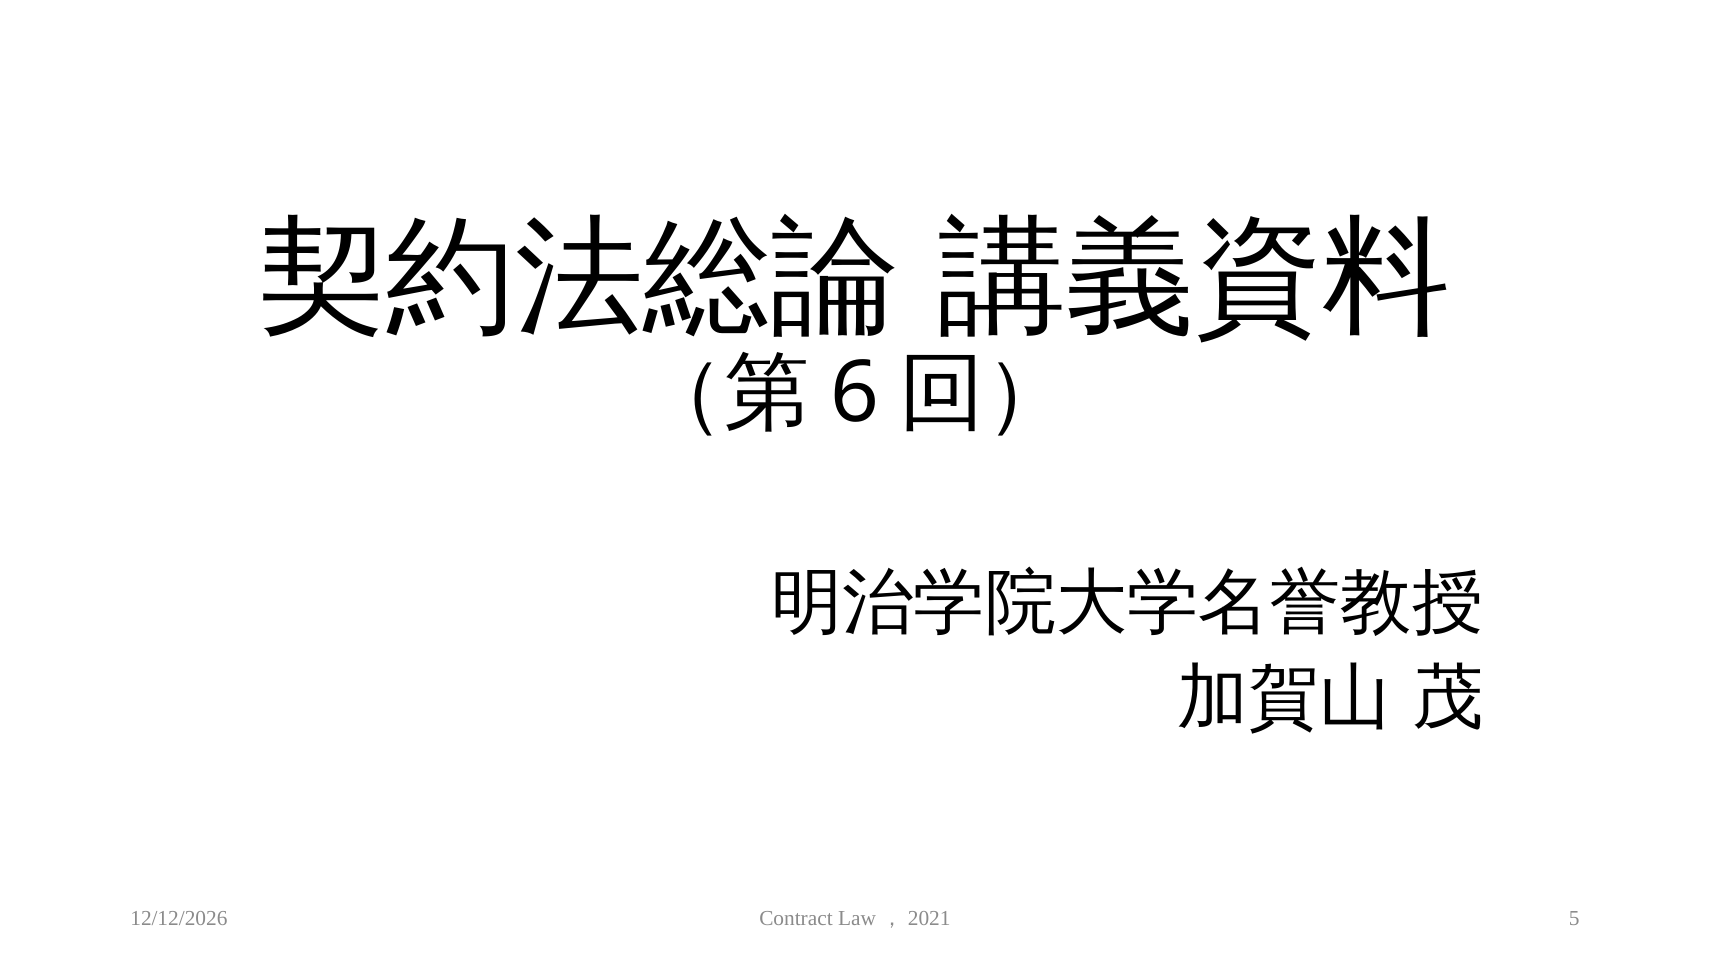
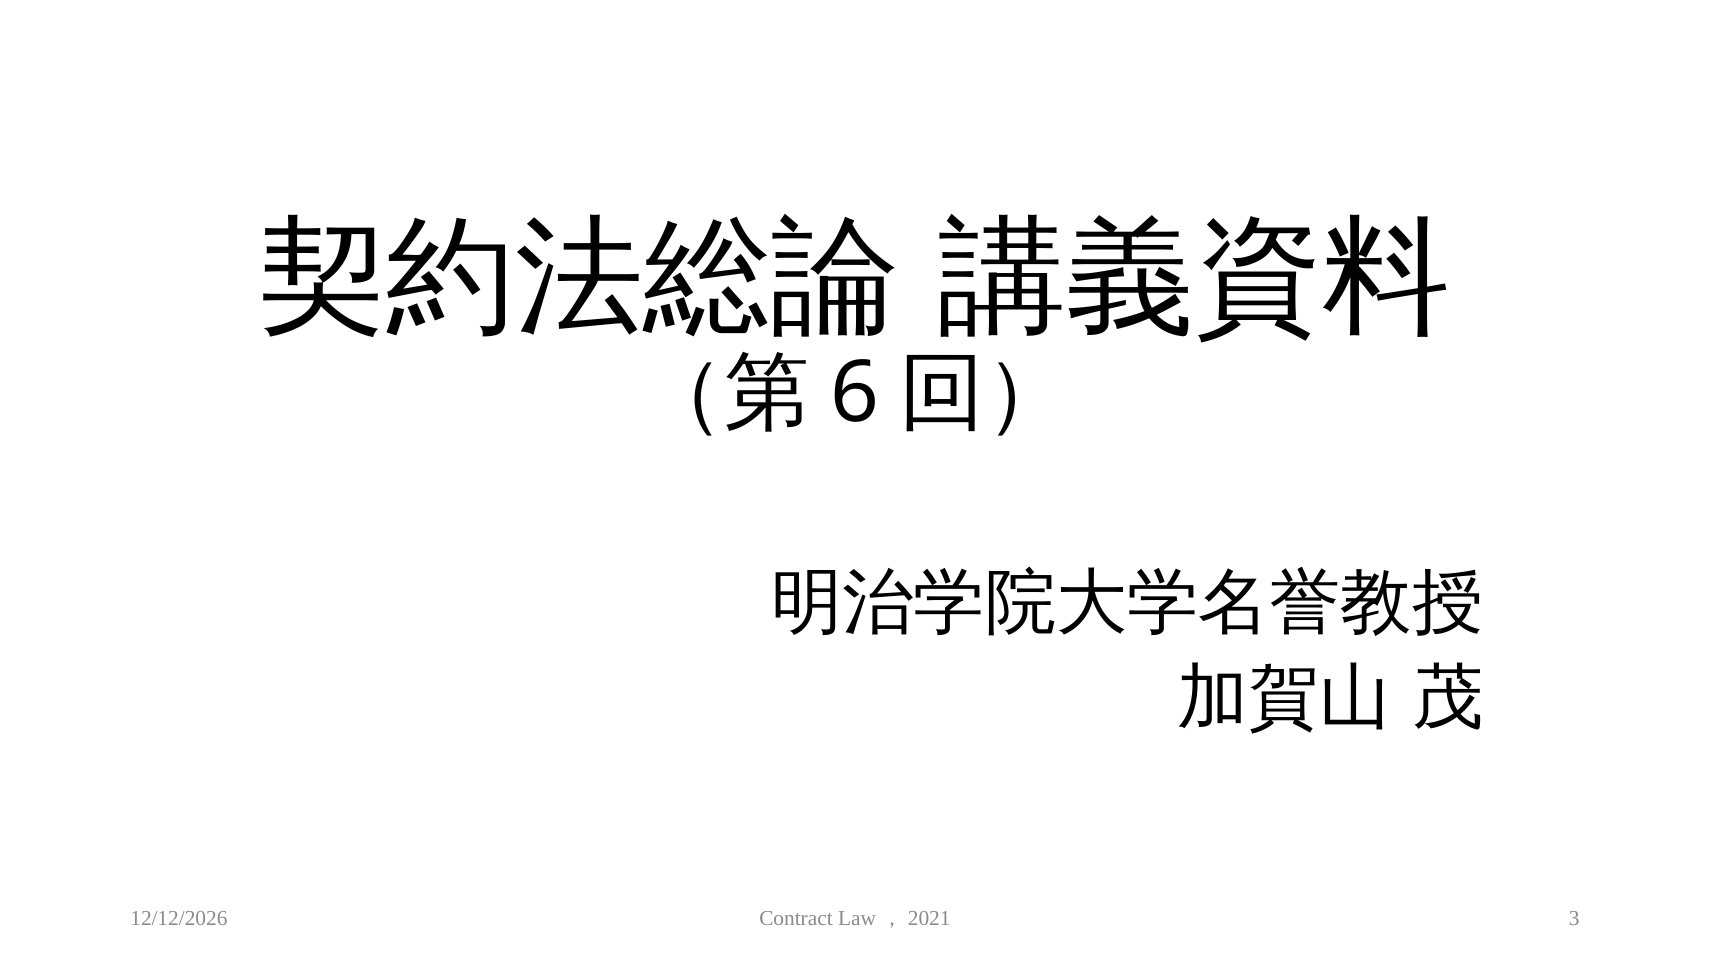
5: 5 -> 3 (1574, 919)
